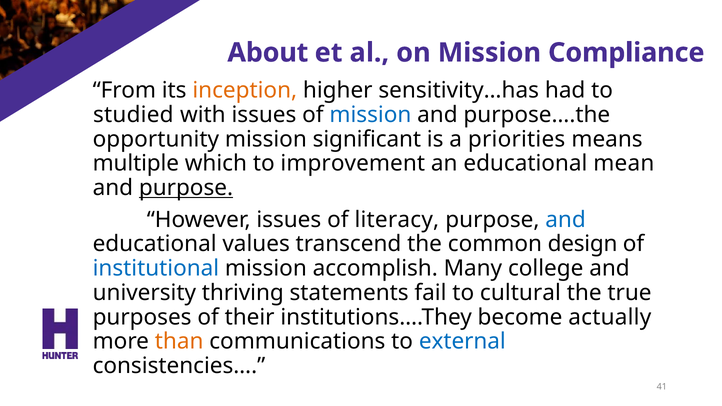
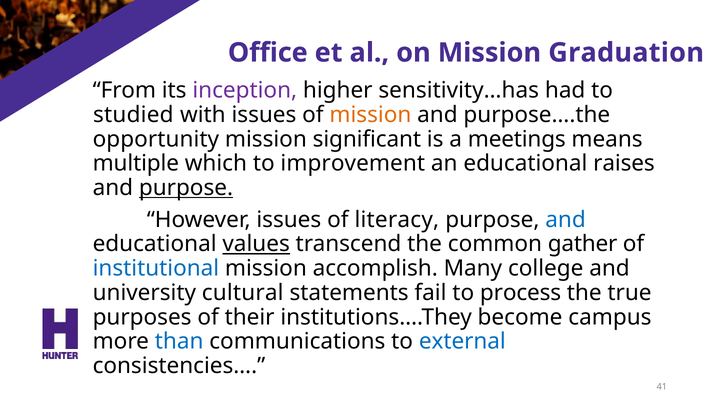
About: About -> Office (268, 53)
Compliance: Compliance -> Graduation (626, 53)
inception colour: orange -> purple (245, 90)
mission colour: blue -> orange (370, 115)
priorities: priorities -> meetings (517, 139)
mean: mean -> raises (624, 163)
values underline: none -> present (256, 244)
design: design -> gather (583, 244)
thriving: thriving -> cultural (243, 293)
cultural: cultural -> process (521, 293)
actually: actually -> campus (610, 317)
than colour: orange -> blue (179, 342)
